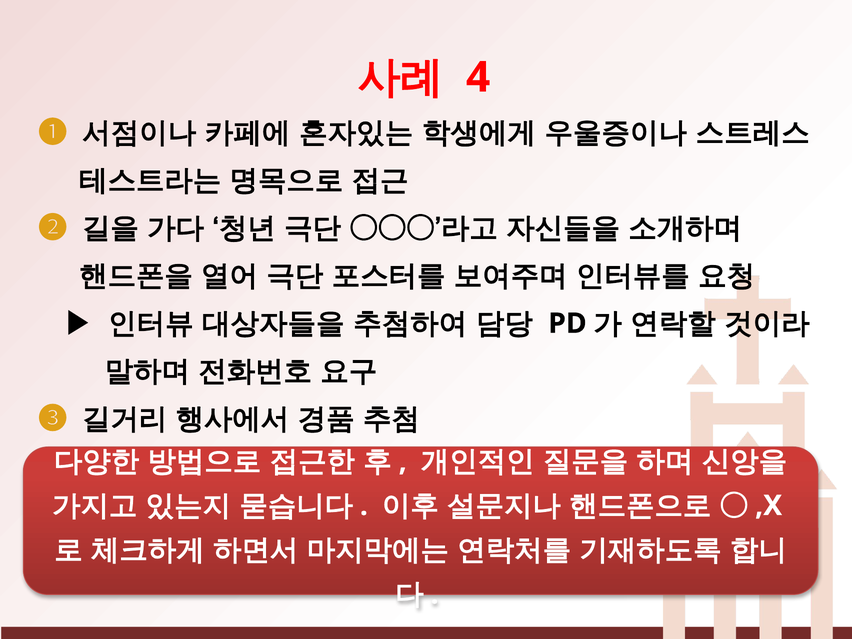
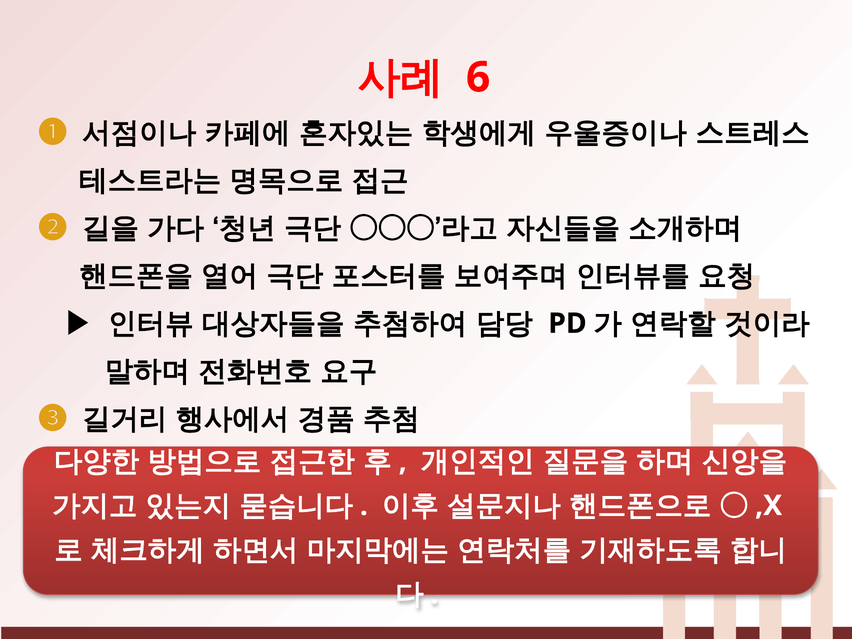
4: 4 -> 6 (478, 77)
